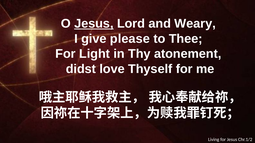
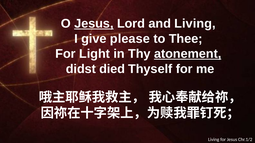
and Weary: Weary -> Living (195, 24)
atonement underline: none -> present (188, 54)
love: love -> died (112, 69)
